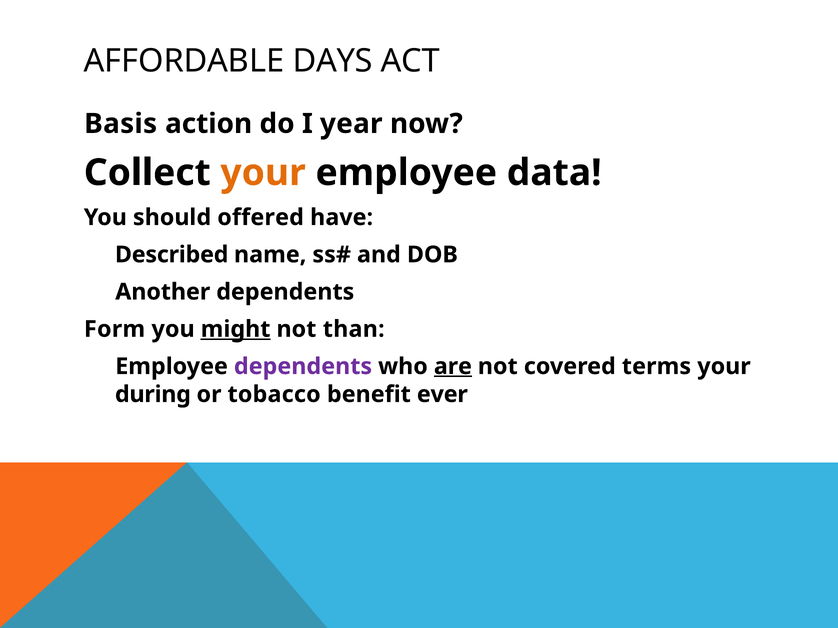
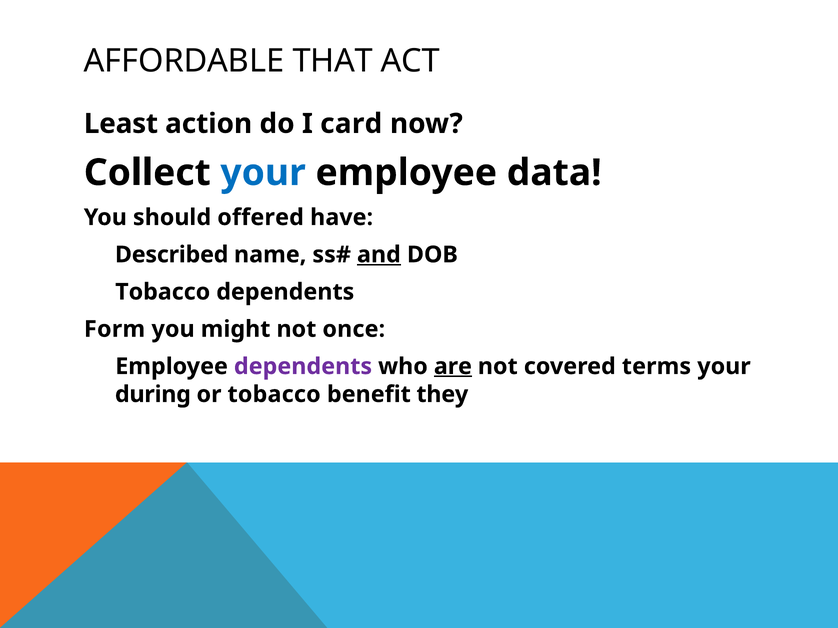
DAYS: DAYS -> THAT (333, 61)
Basis: Basis -> Least (121, 124)
year: year -> card (351, 124)
your colour: orange -> blue (263, 173)
and underline: none -> present (379, 255)
Another: Another -> Tobacco (163, 292)
might underline: present -> none (236, 329)
than: than -> once (354, 329)
ever: ever -> they (442, 395)
